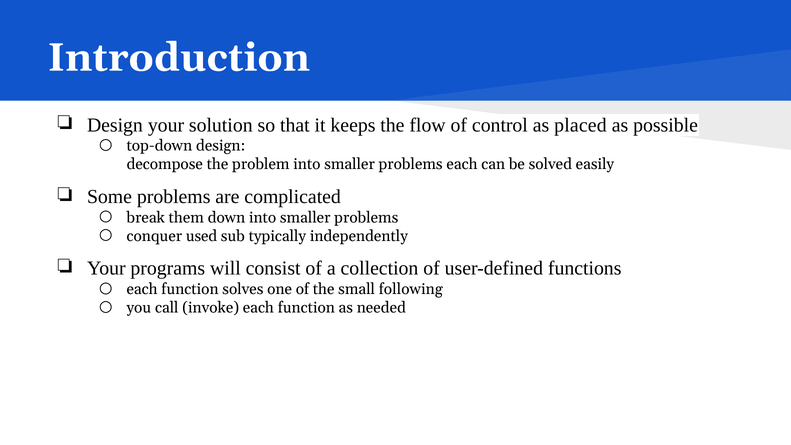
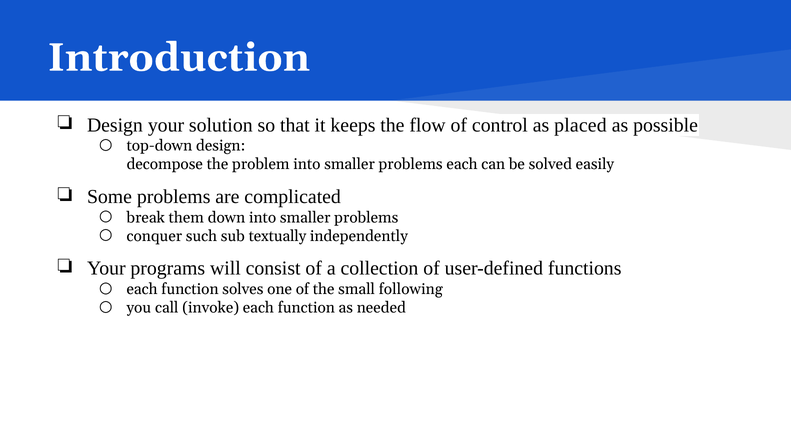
used: used -> such (201, 236)
typically: typically -> textually (277, 236)
